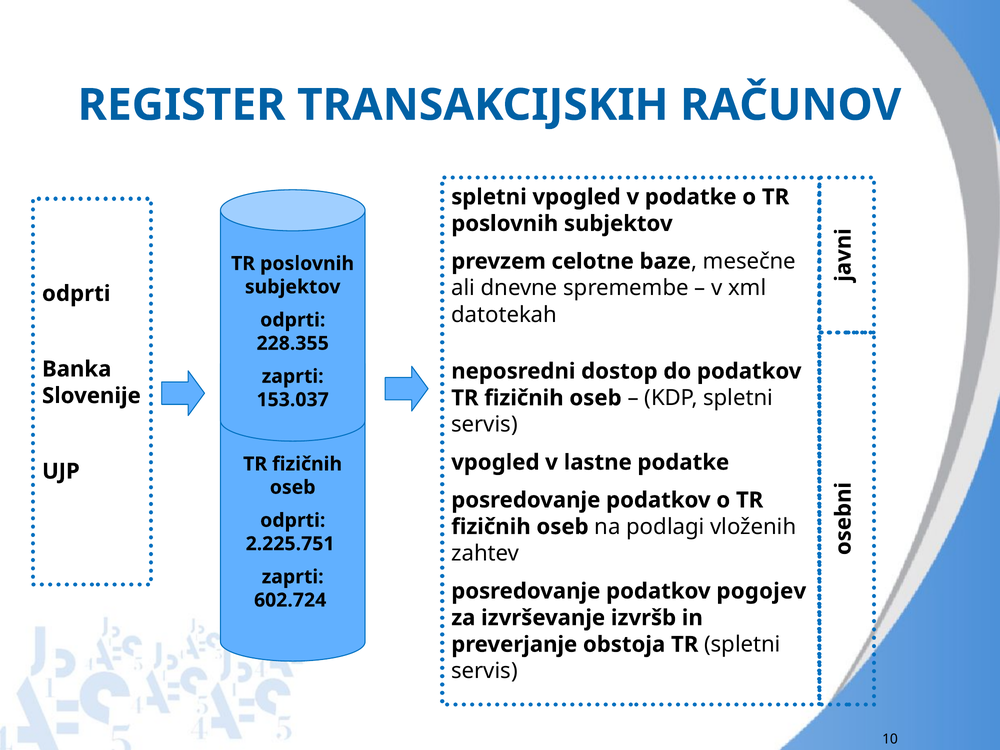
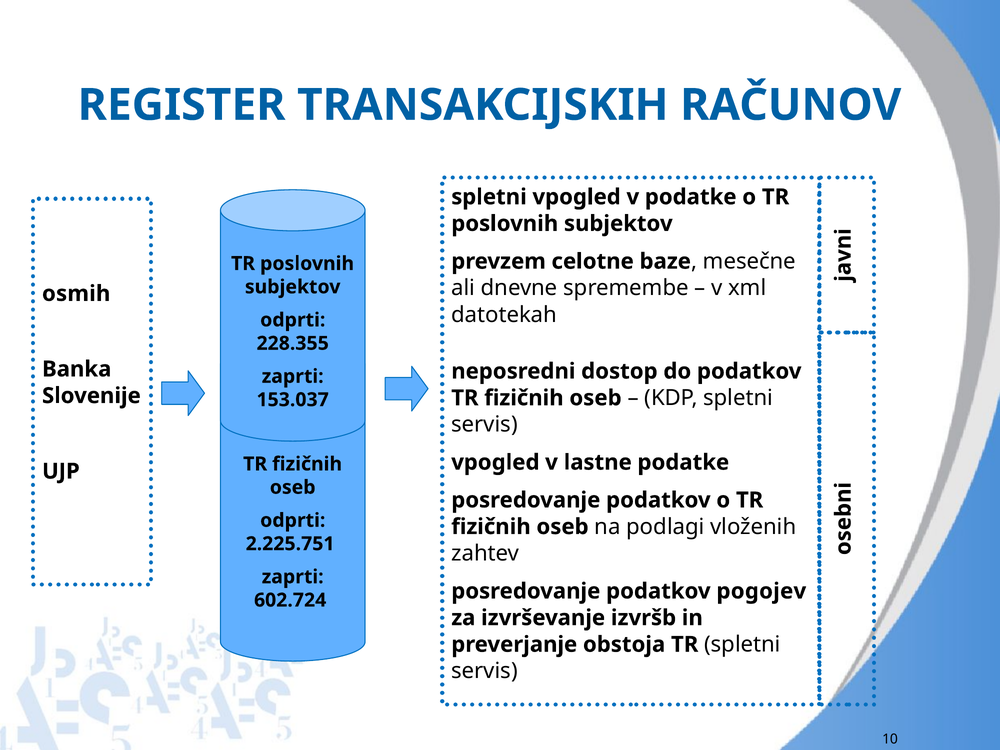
odprti: odprti -> osmih (76, 294)
